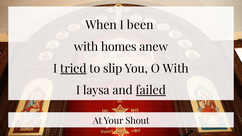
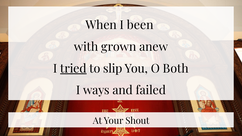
homes: homes -> grown (119, 47)
O With: With -> Both (176, 69)
laysa: laysa -> ways (96, 90)
failed underline: present -> none (151, 90)
